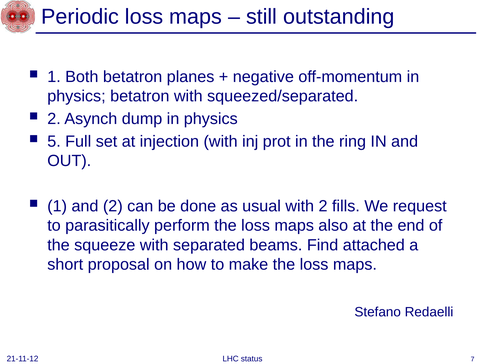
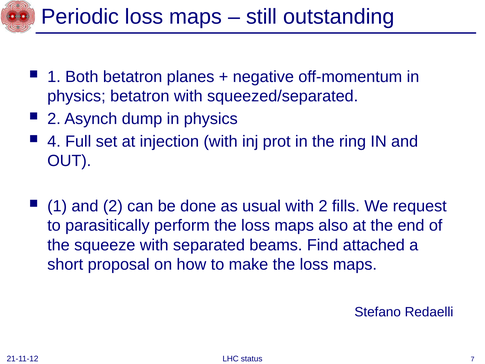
5: 5 -> 4 (54, 141)
